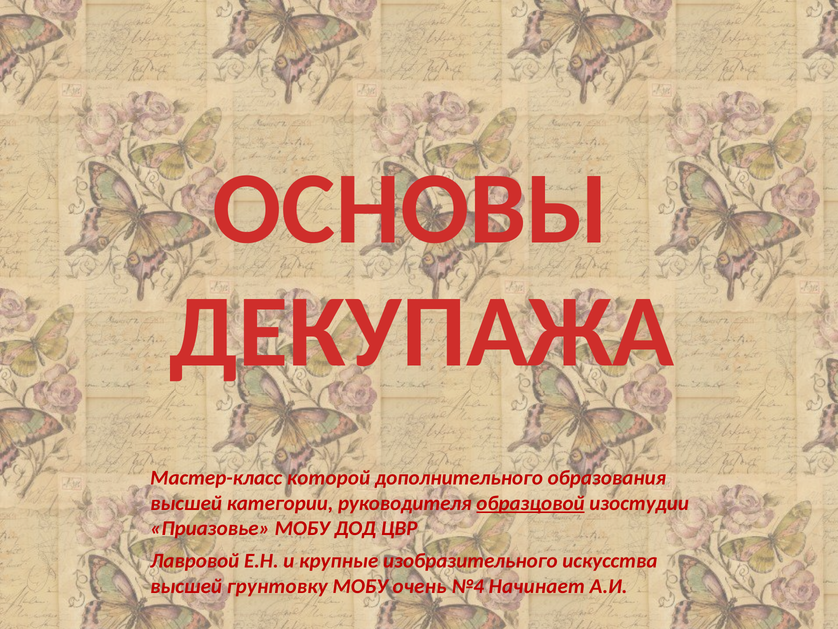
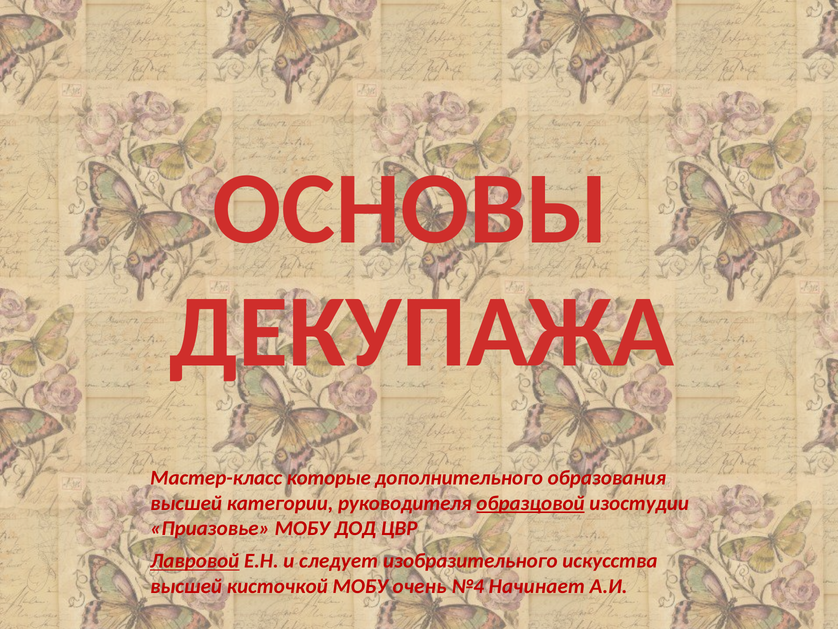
которой: которой -> которые (329, 478)
Лавровой underline: none -> present (195, 561)
крупные: крупные -> следует (339, 561)
грунтовку: грунтовку -> кисточкой (277, 586)
